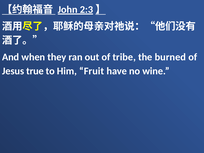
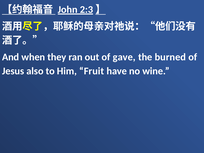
tribe: tribe -> gave (124, 57)
true: true -> also (35, 71)
